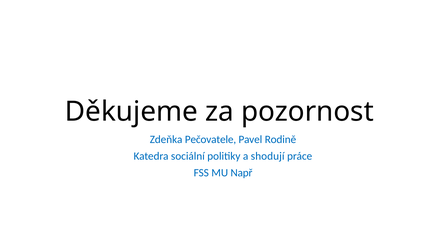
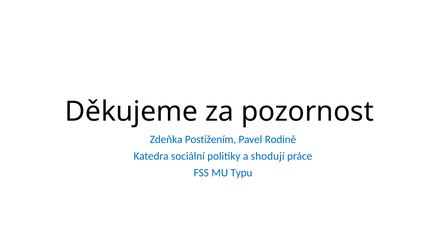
Pečovatele: Pečovatele -> Postižením (211, 139)
Např: Např -> Typu (241, 173)
